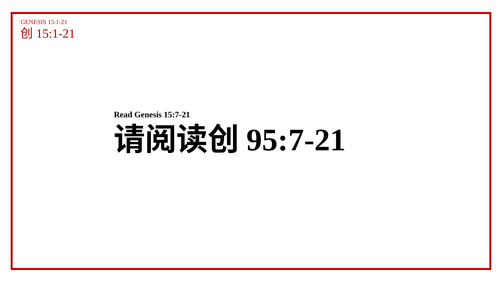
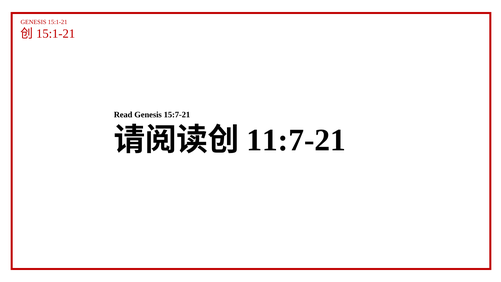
95:7-21: 95:7-21 -> 11:7-21 (296, 140)
